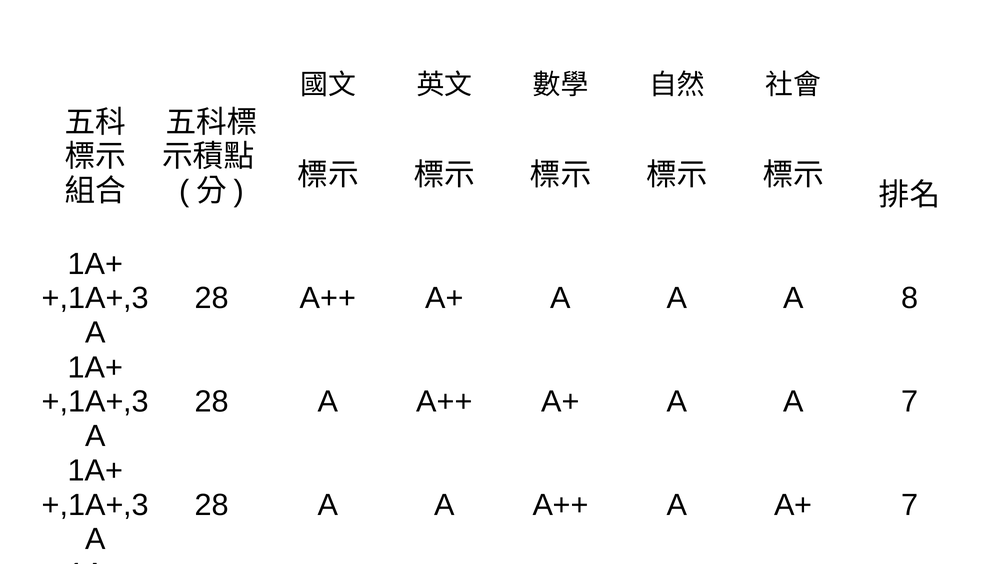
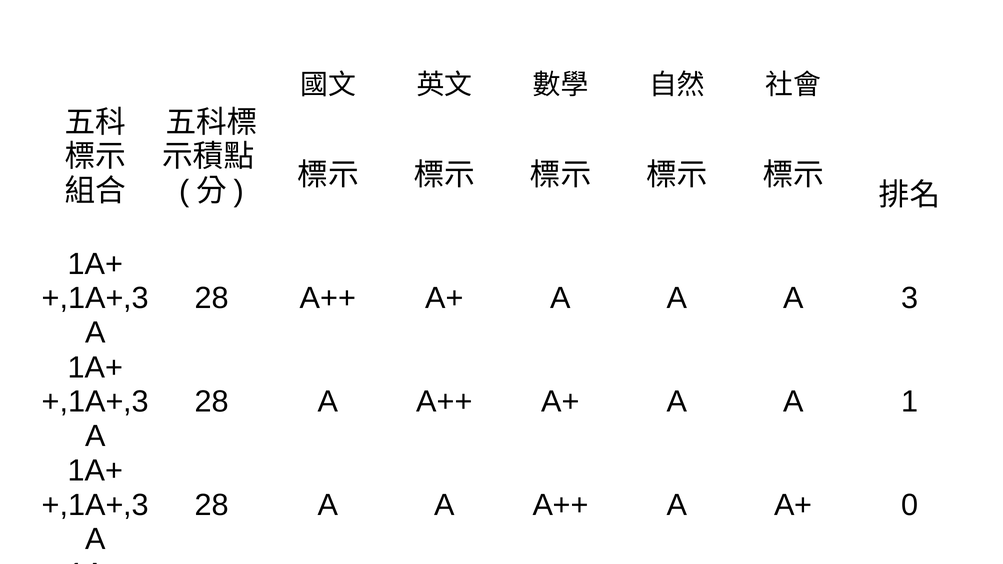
8: 8 -> 3 (910, 298)
A 7: 7 -> 1 (910, 402)
A+ 7: 7 -> 0 (910, 505)
